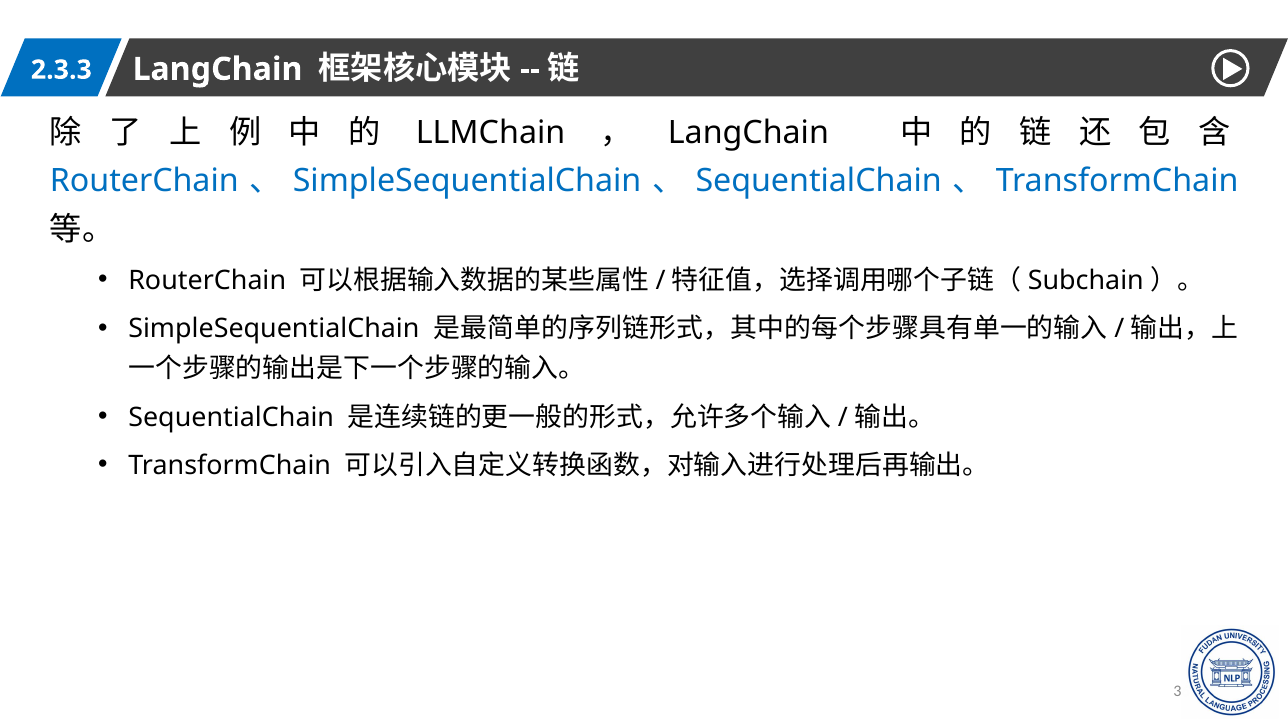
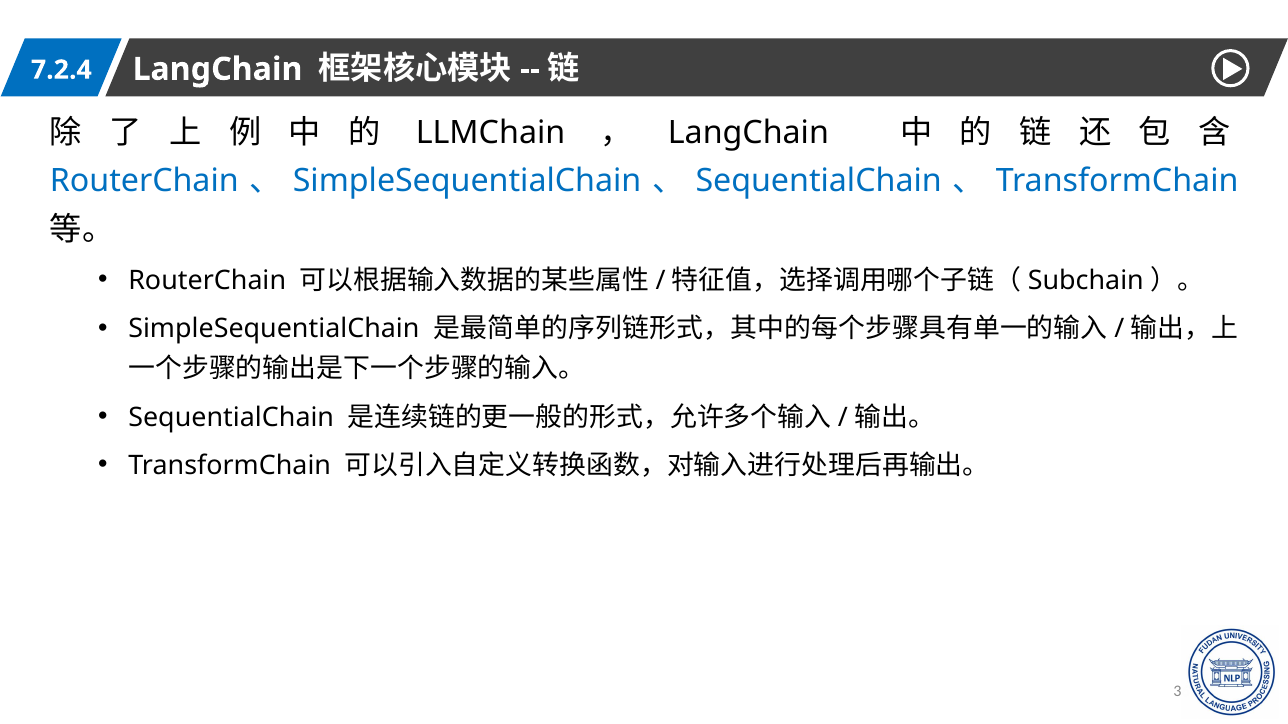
2.3.3: 2.3.3 -> 7.2.4 (61, 70)
